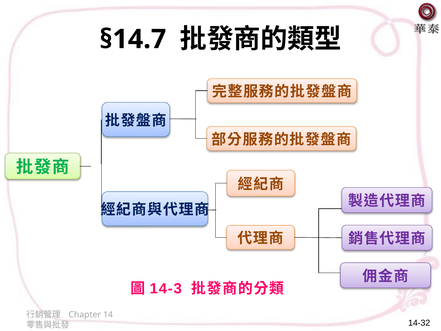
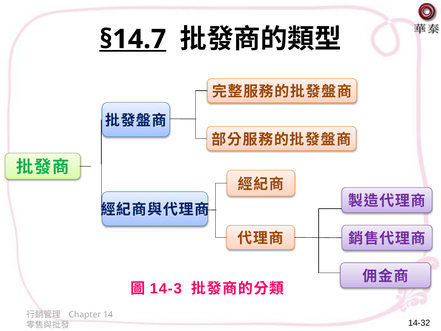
§14.7 underline: none -> present (133, 39)
